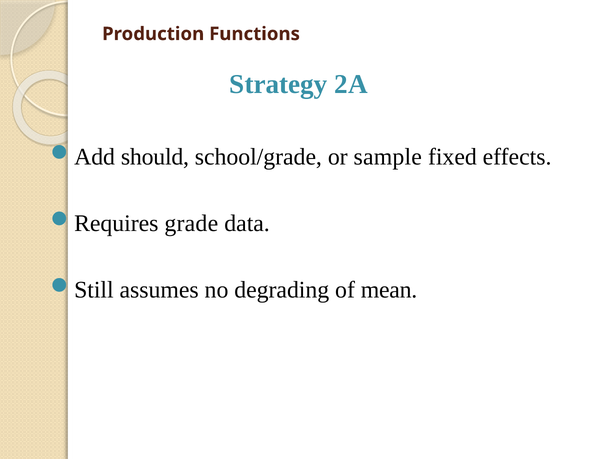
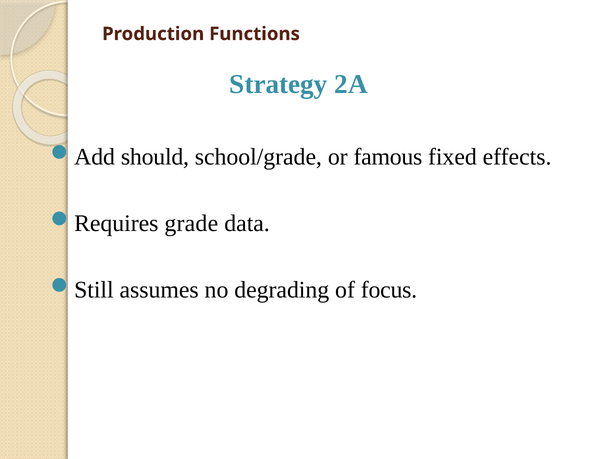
sample: sample -> famous (388, 157)
mean: mean -> focus (389, 290)
